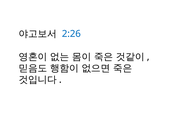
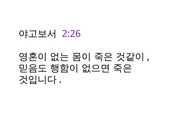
2:26 colour: blue -> purple (71, 34)
